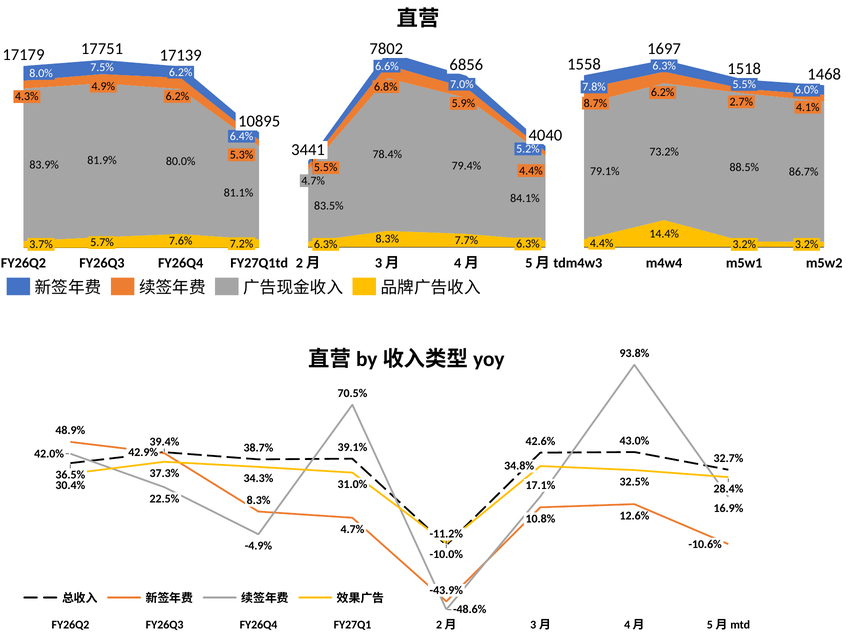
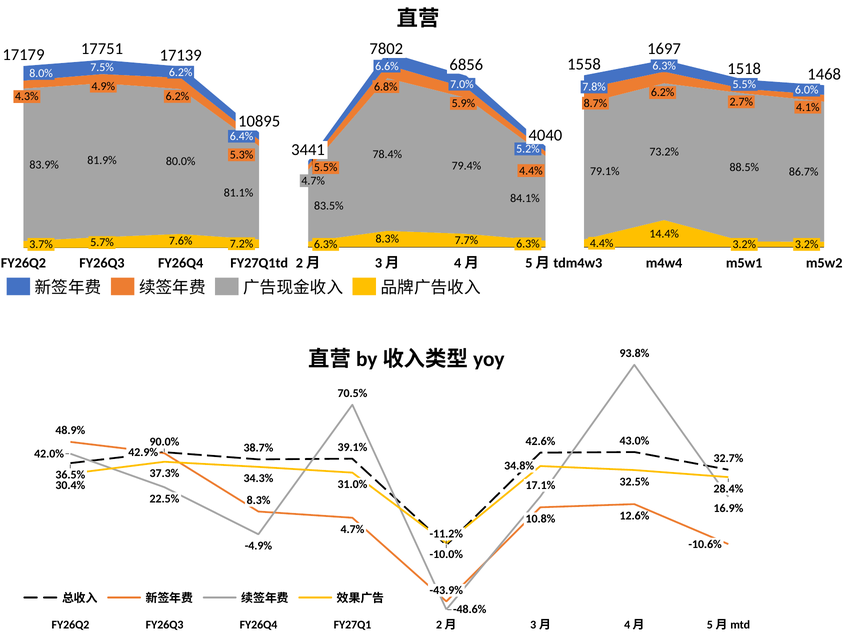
39.4%: 39.4% -> 90.0% (164, 441)
